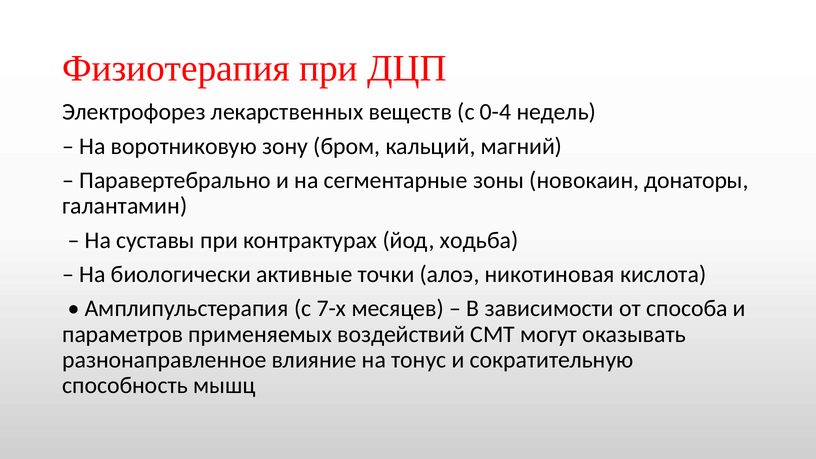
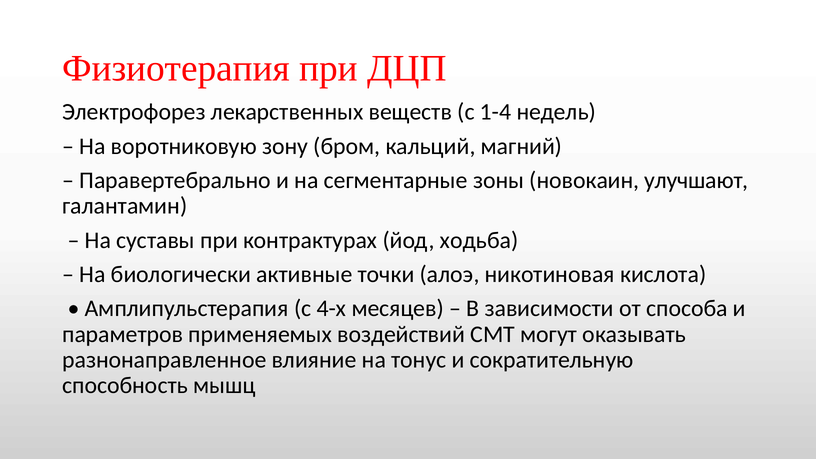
0-4: 0-4 -> 1-4 (496, 112)
донаторы: донаторы -> улучшают (696, 180)
7-х: 7-х -> 4-х (331, 309)
